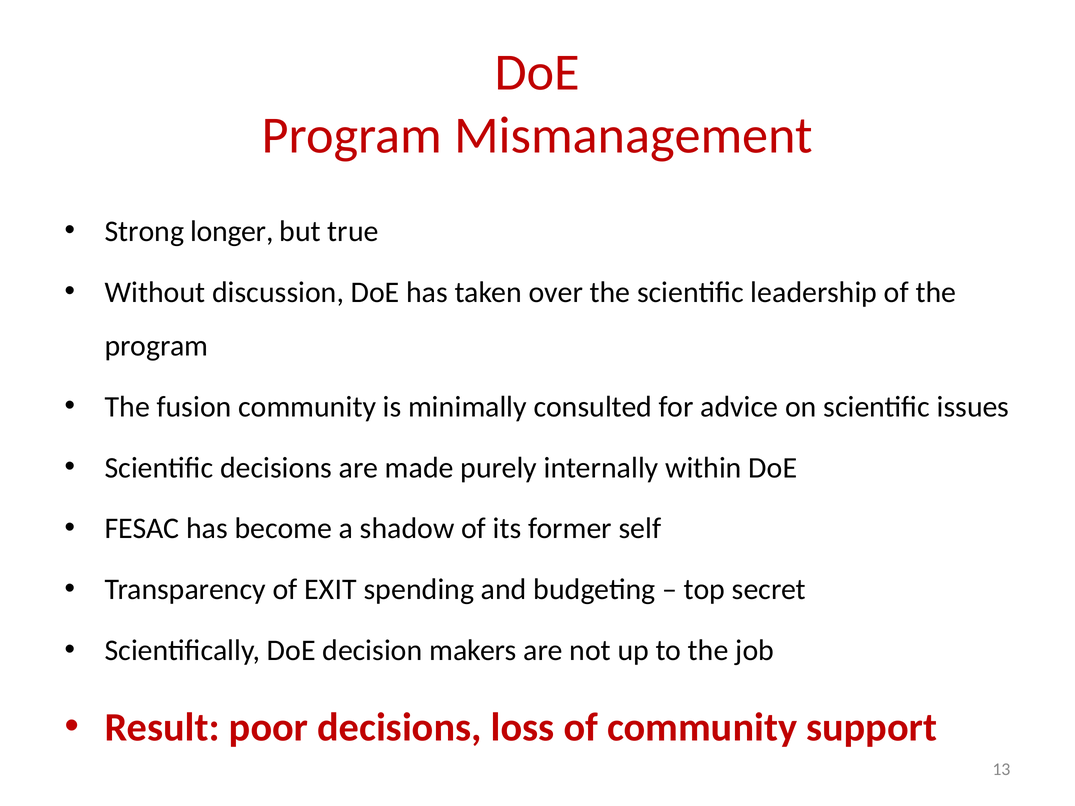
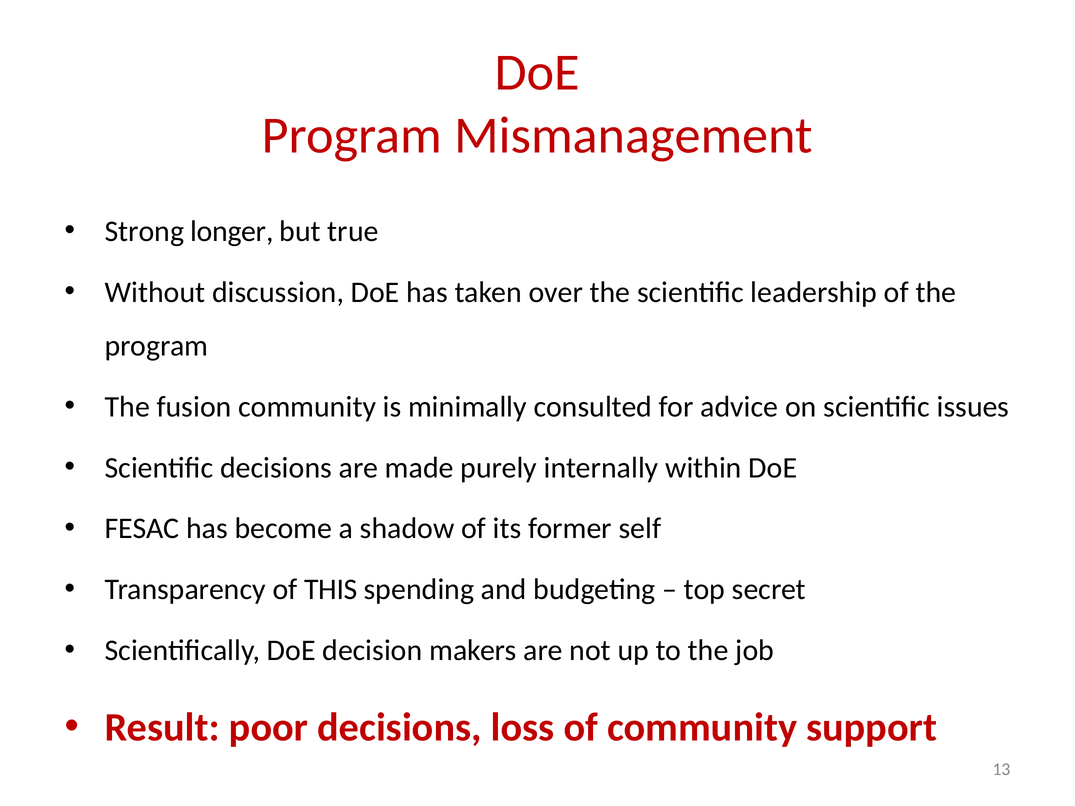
EXIT: EXIT -> THIS (331, 590)
